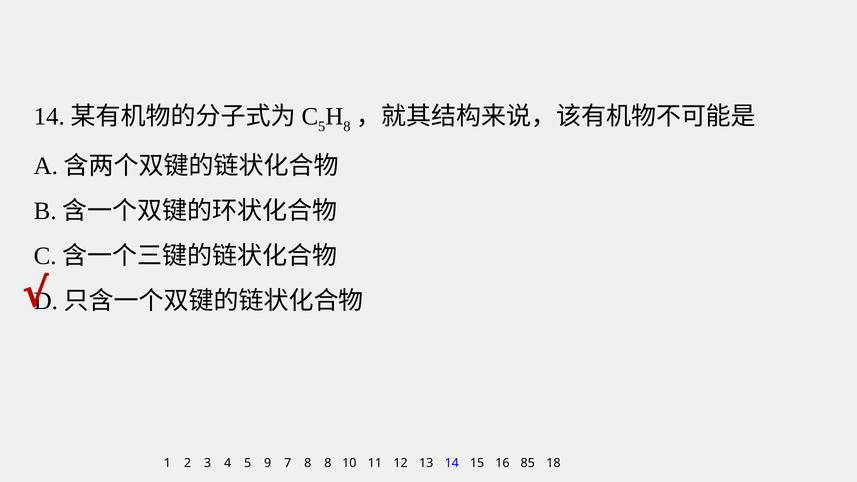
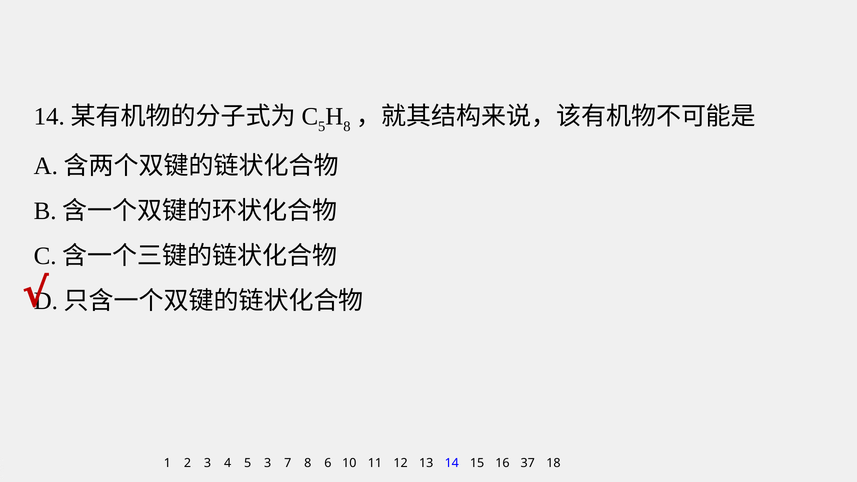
5 9: 9 -> 3 (268, 463)
8 8: 8 -> 6 (328, 463)
85: 85 -> 37 (528, 463)
